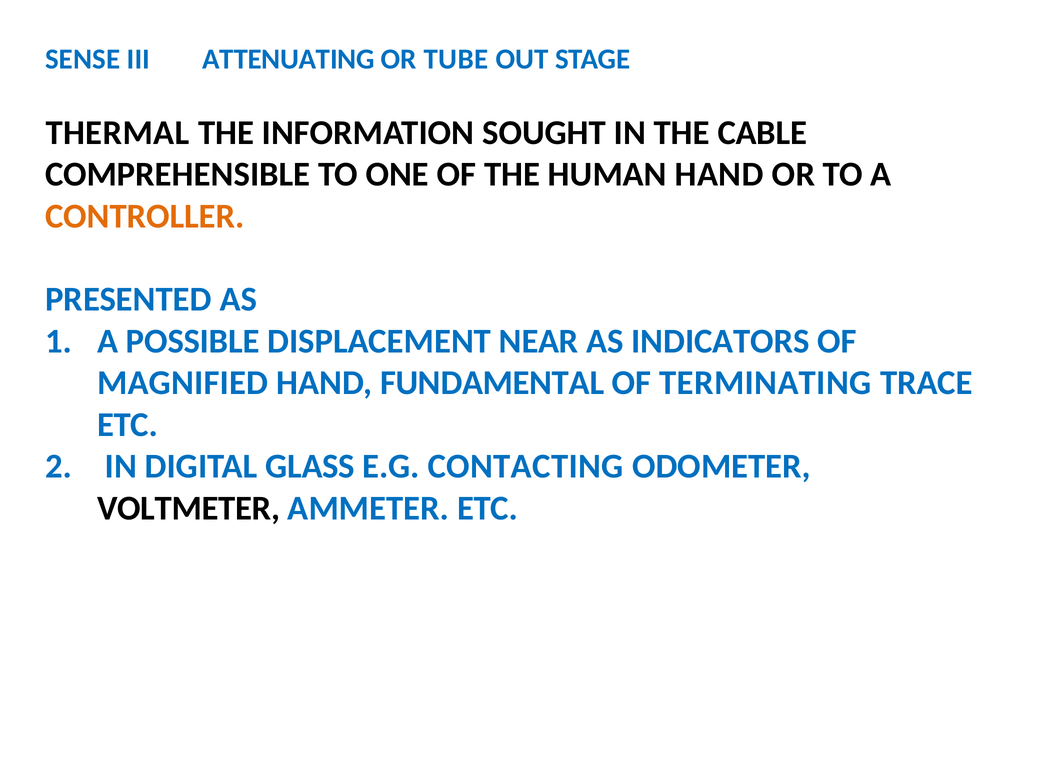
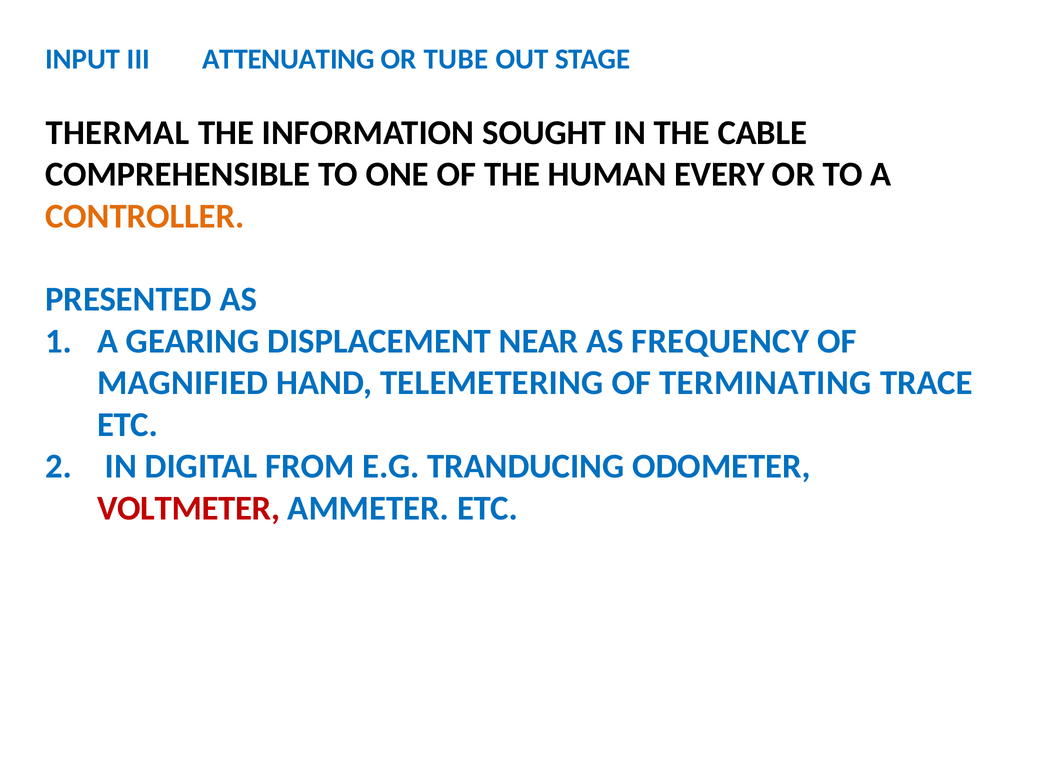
SENSE: SENSE -> INPUT (83, 59)
HUMAN HAND: HAND -> EVERY (720, 174)
POSSIBLE: POSSIBLE -> GEARING (193, 341)
INDICATORS: INDICATORS -> FREQUENCY (720, 341)
FUNDAMENTAL: FUNDAMENTAL -> TELEMETERING (492, 383)
GLASS: GLASS -> FROM (310, 466)
CONTACTING: CONTACTING -> TRANDUCING (526, 466)
VOLTMETER colour: black -> red (189, 508)
